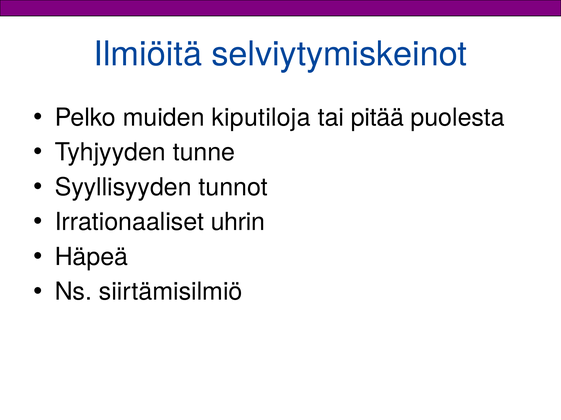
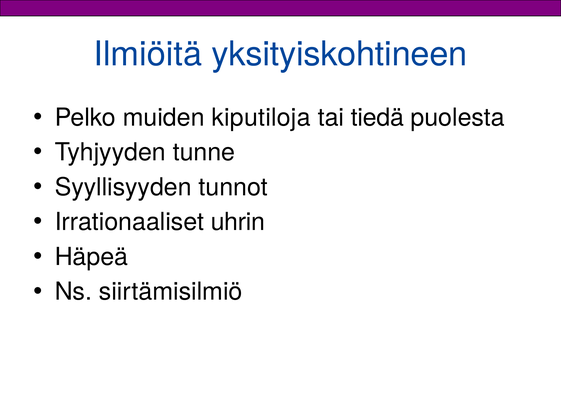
selviytymiskeinot: selviytymiskeinot -> yksityiskohtineen (339, 54)
pitää: pitää -> tiedä (377, 118)
